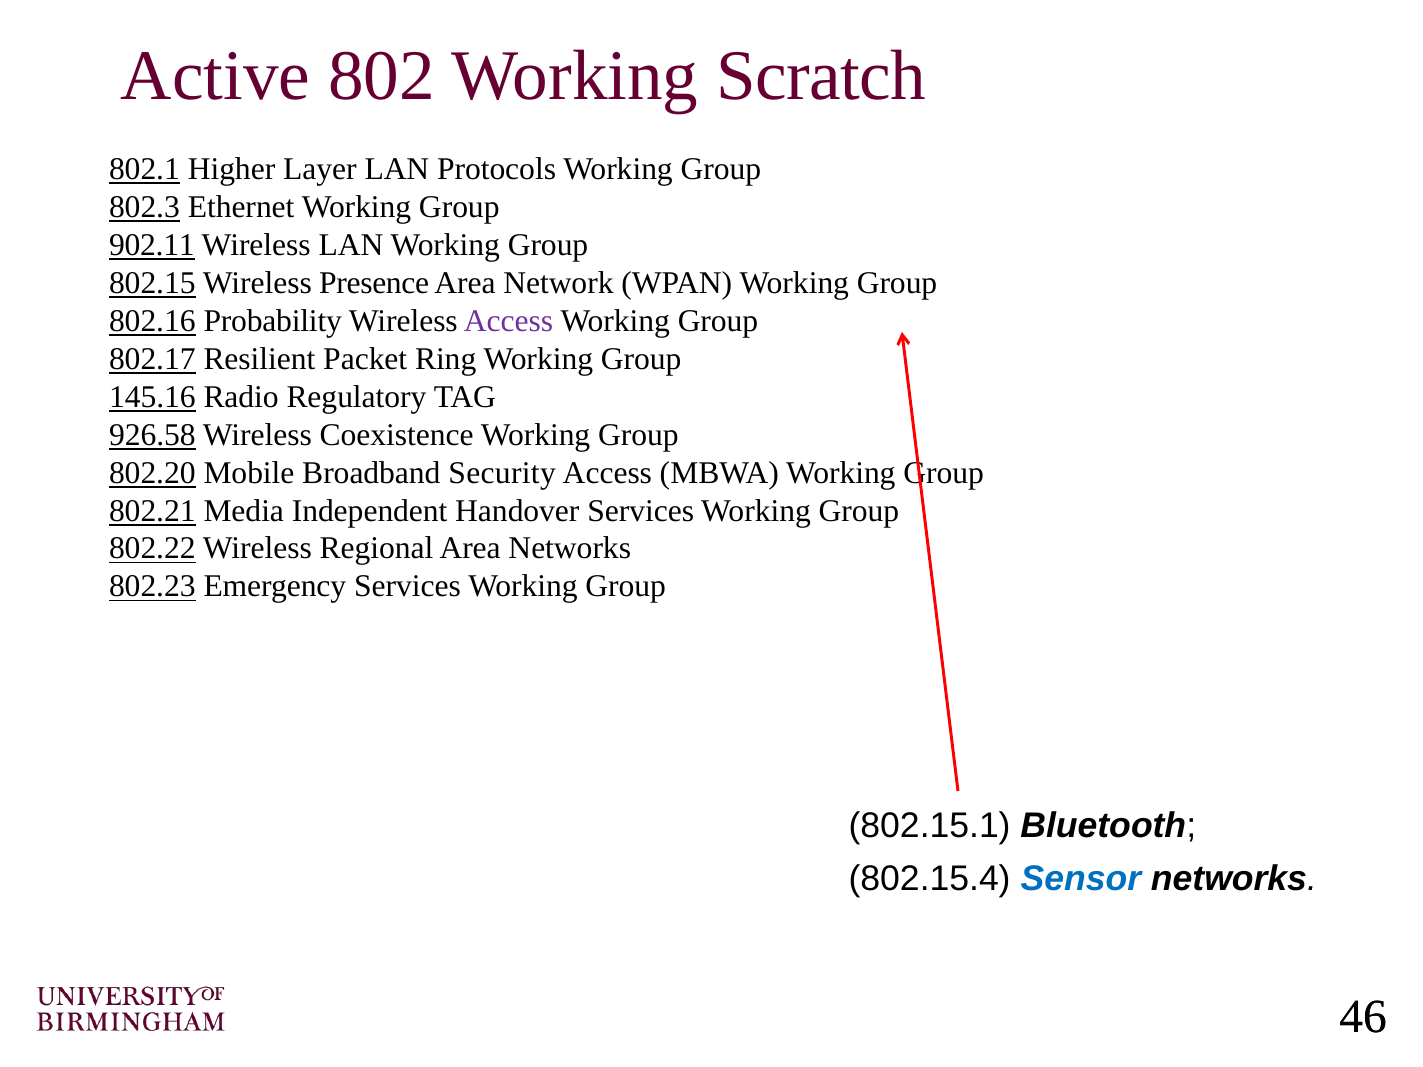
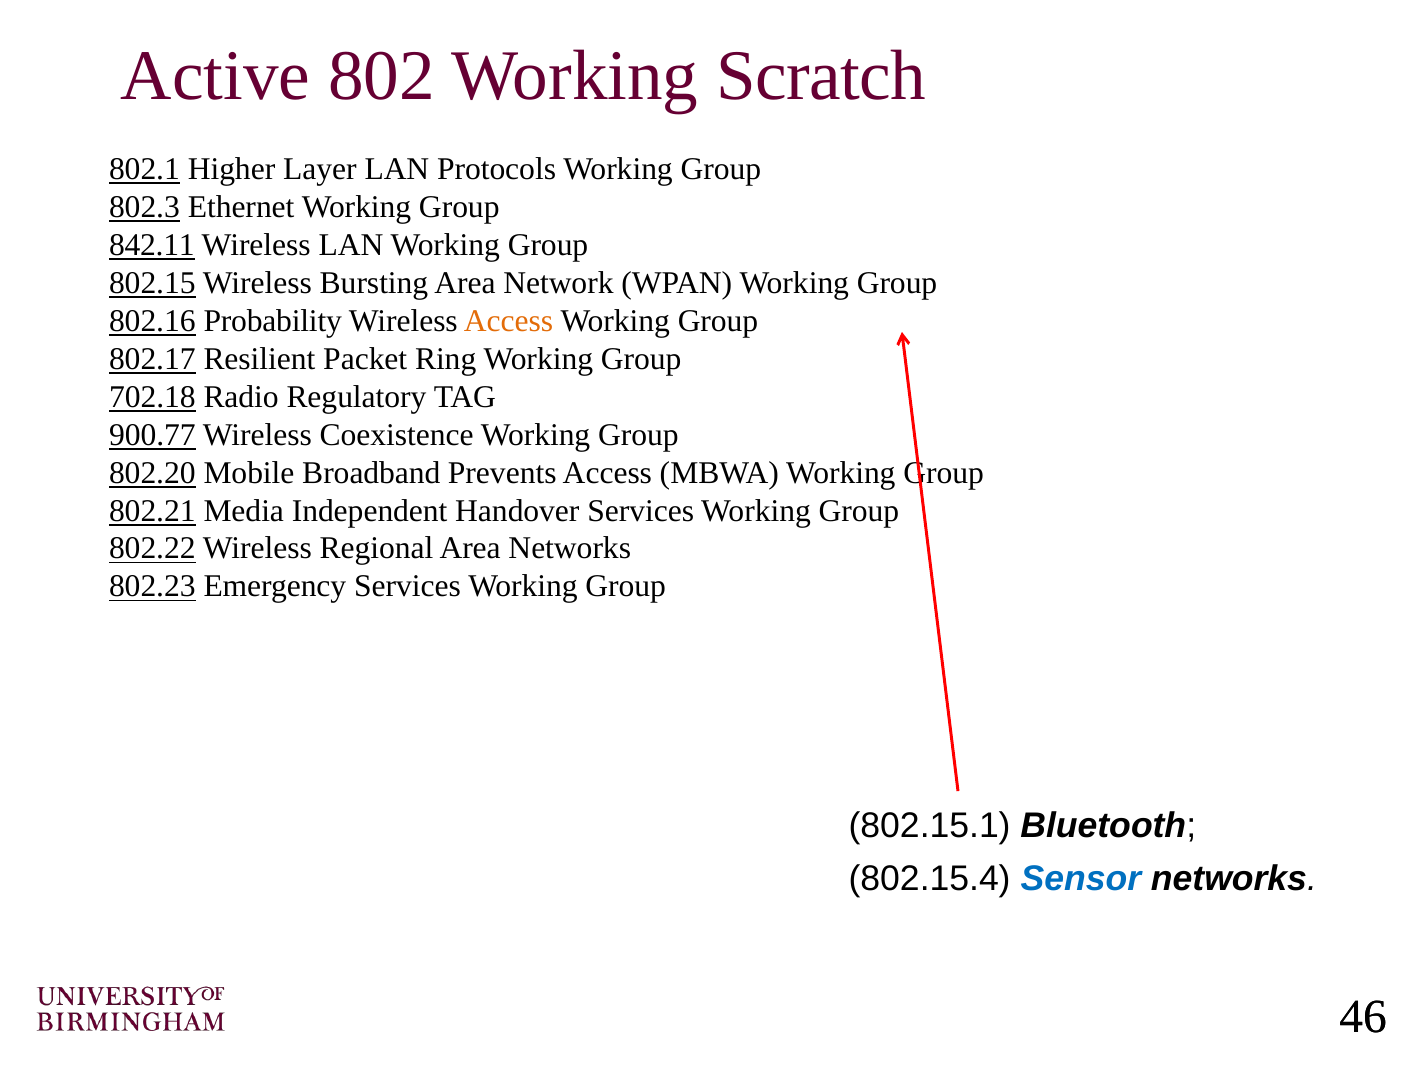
902.11: 902.11 -> 842.11 (152, 245)
Presence: Presence -> Bursting (374, 283)
Access colour: purple -> orange (509, 321)
145.16: 145.16 -> 702.18 (152, 397)
926.58: 926.58 -> 900.77 (152, 435)
Security: Security -> Prevents (502, 473)
